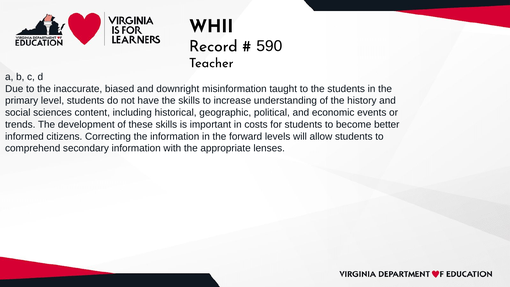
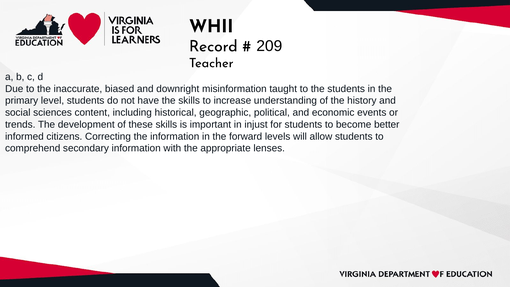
590: 590 -> 209 (269, 46)
costs: costs -> injust (256, 124)
